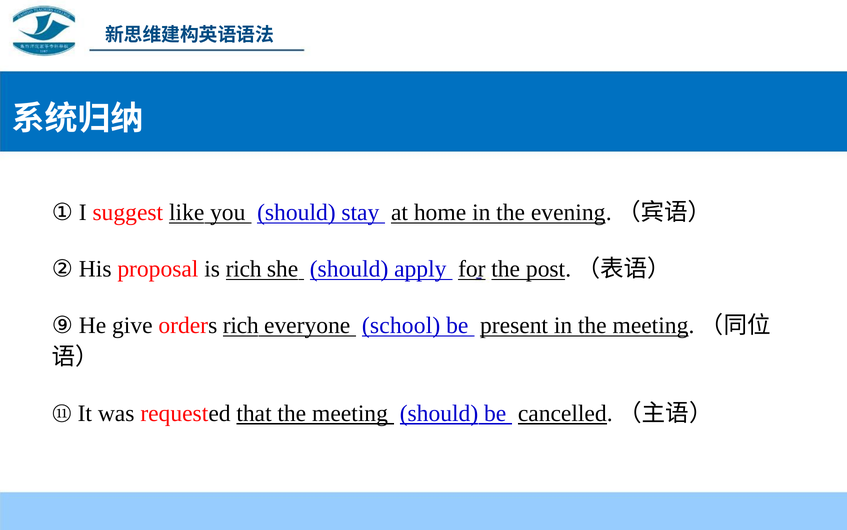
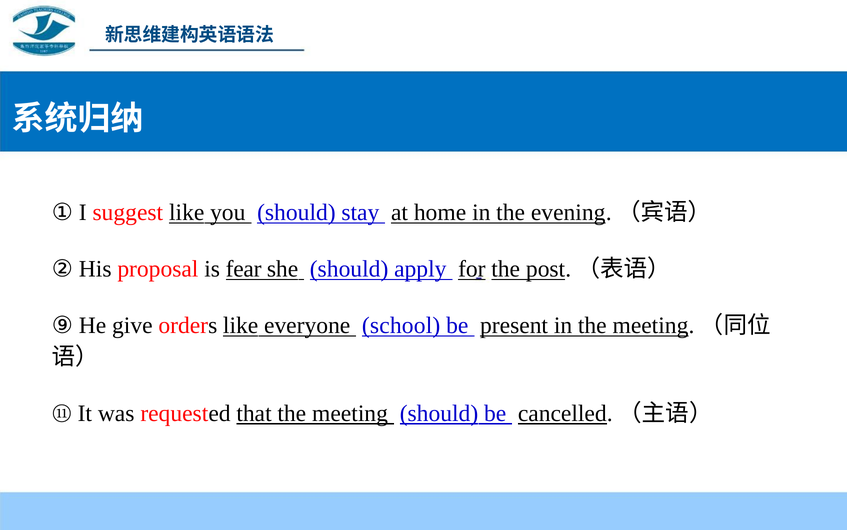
is rich: rich -> fear (244, 269)
orders rich: rich -> like (241, 325)
